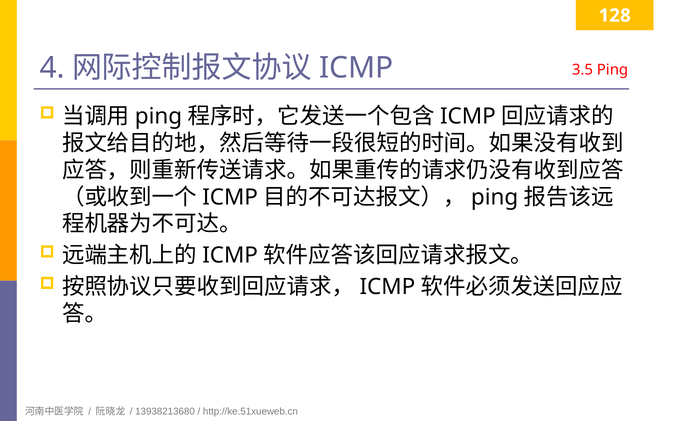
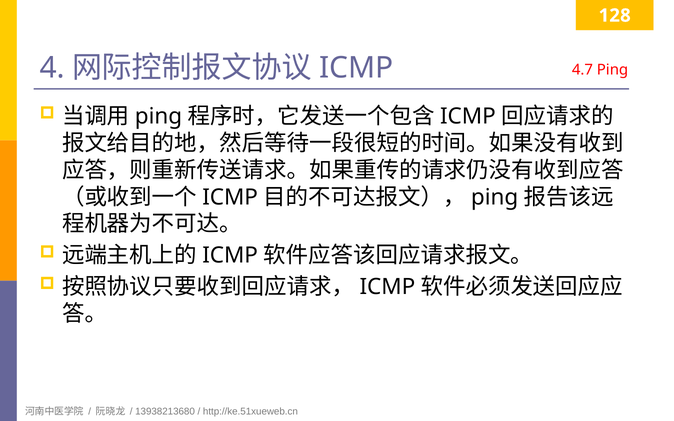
3.5: 3.5 -> 4.7 (582, 70)
